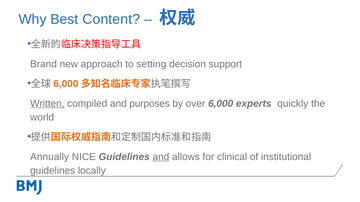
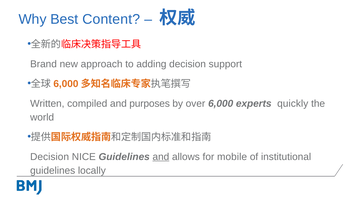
setting: setting -> adding (151, 64)
Written underline: present -> none (47, 104)
Annually: Annually -> Decision (50, 157)
clinical: clinical -> mobile (232, 157)
